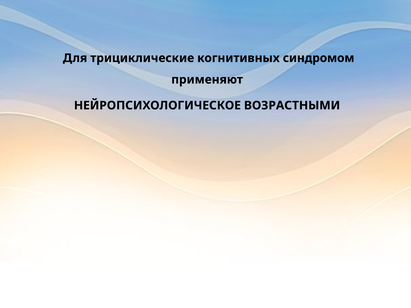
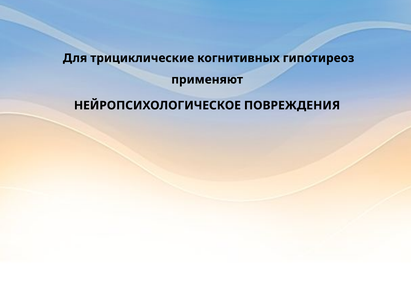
синдромом: синдромом -> гипотиреоз (319, 58)
ВОЗРАСТНЫМИ: ВОЗРАСТНЫМИ -> ПОВРЕЖДЕНИЯ (292, 106)
